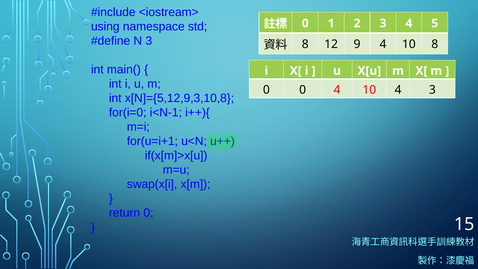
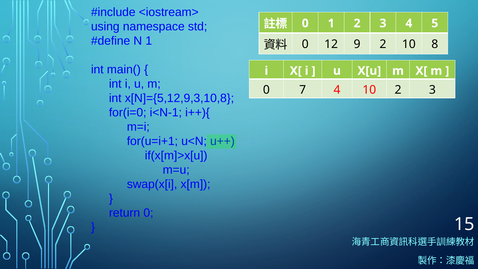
N 3: 3 -> 1 (149, 41)
8: 8 -> 0 (305, 44)
9 4: 4 -> 2 (383, 44)
0 0: 0 -> 7 (303, 90)
10 4: 4 -> 2 (398, 90)
